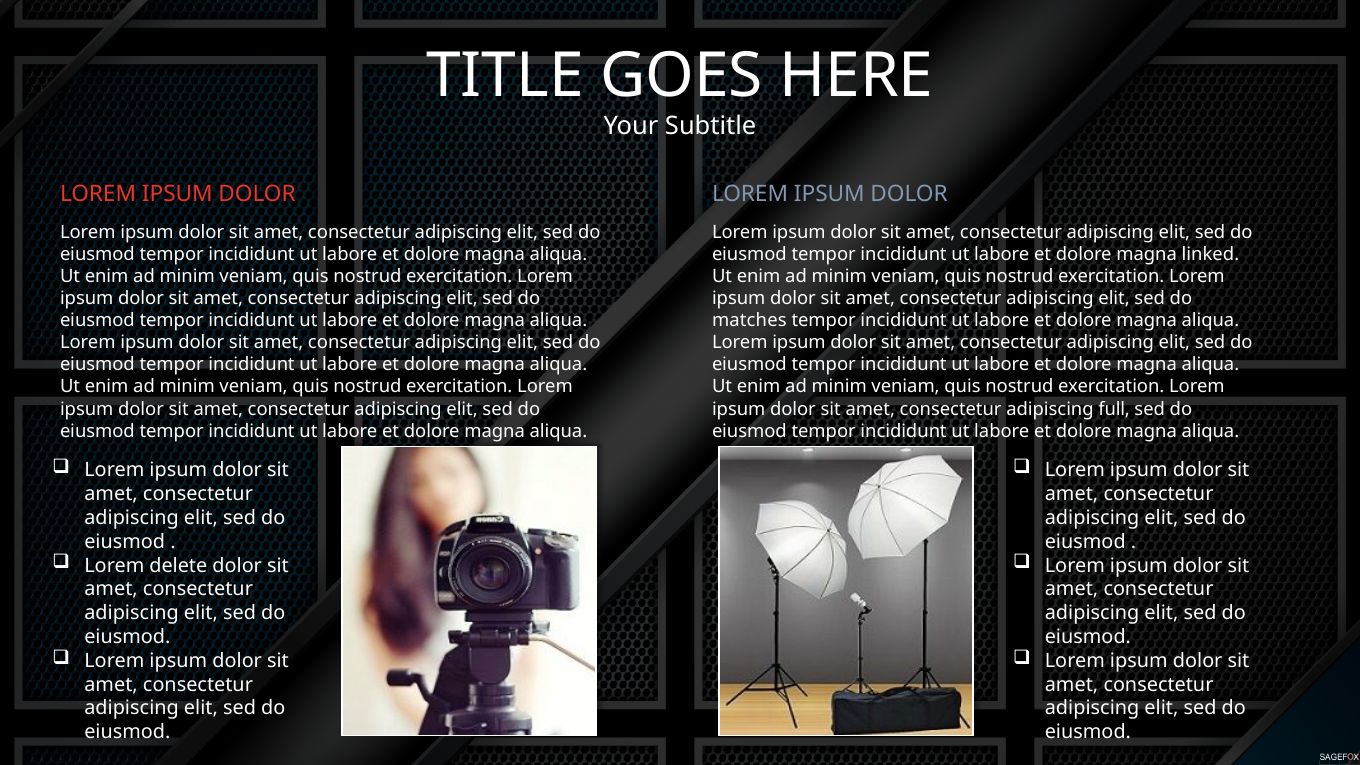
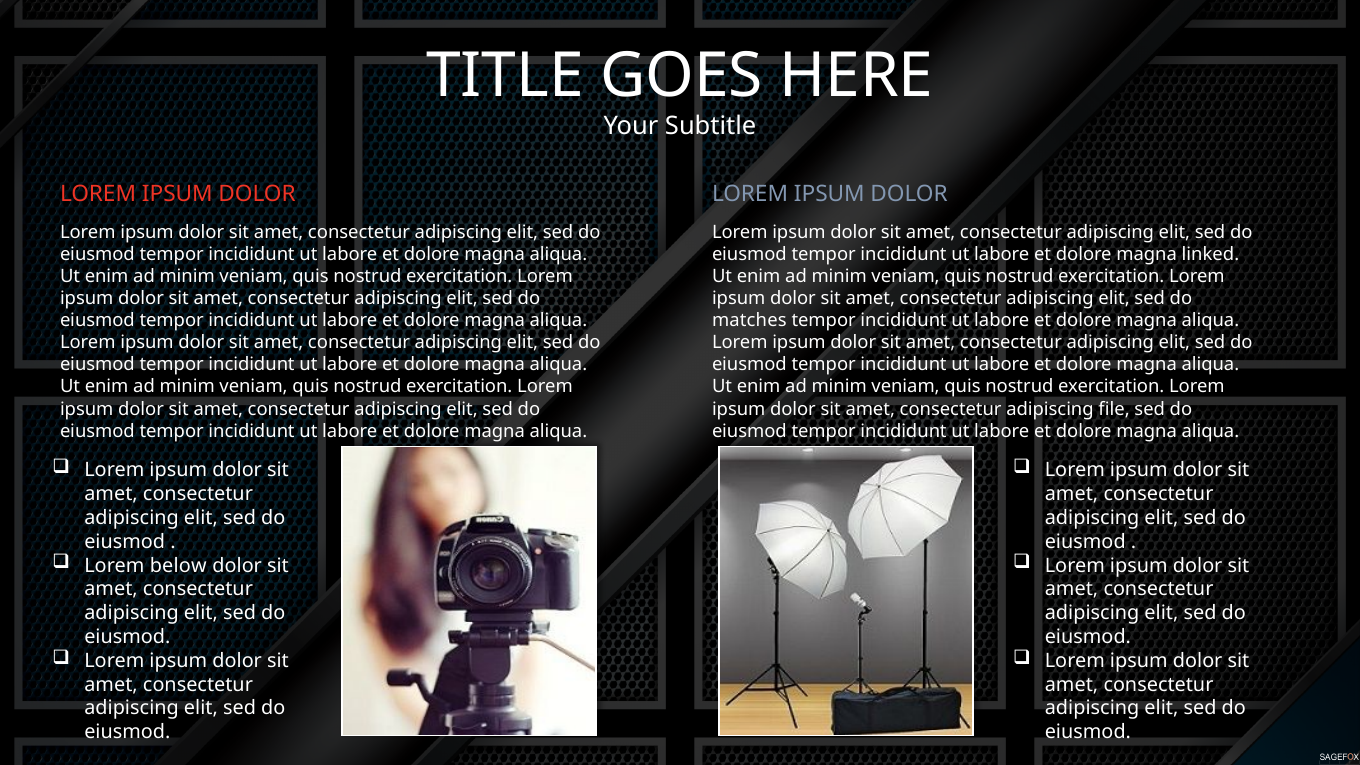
full: full -> file (1114, 409)
delete: delete -> below (178, 565)
